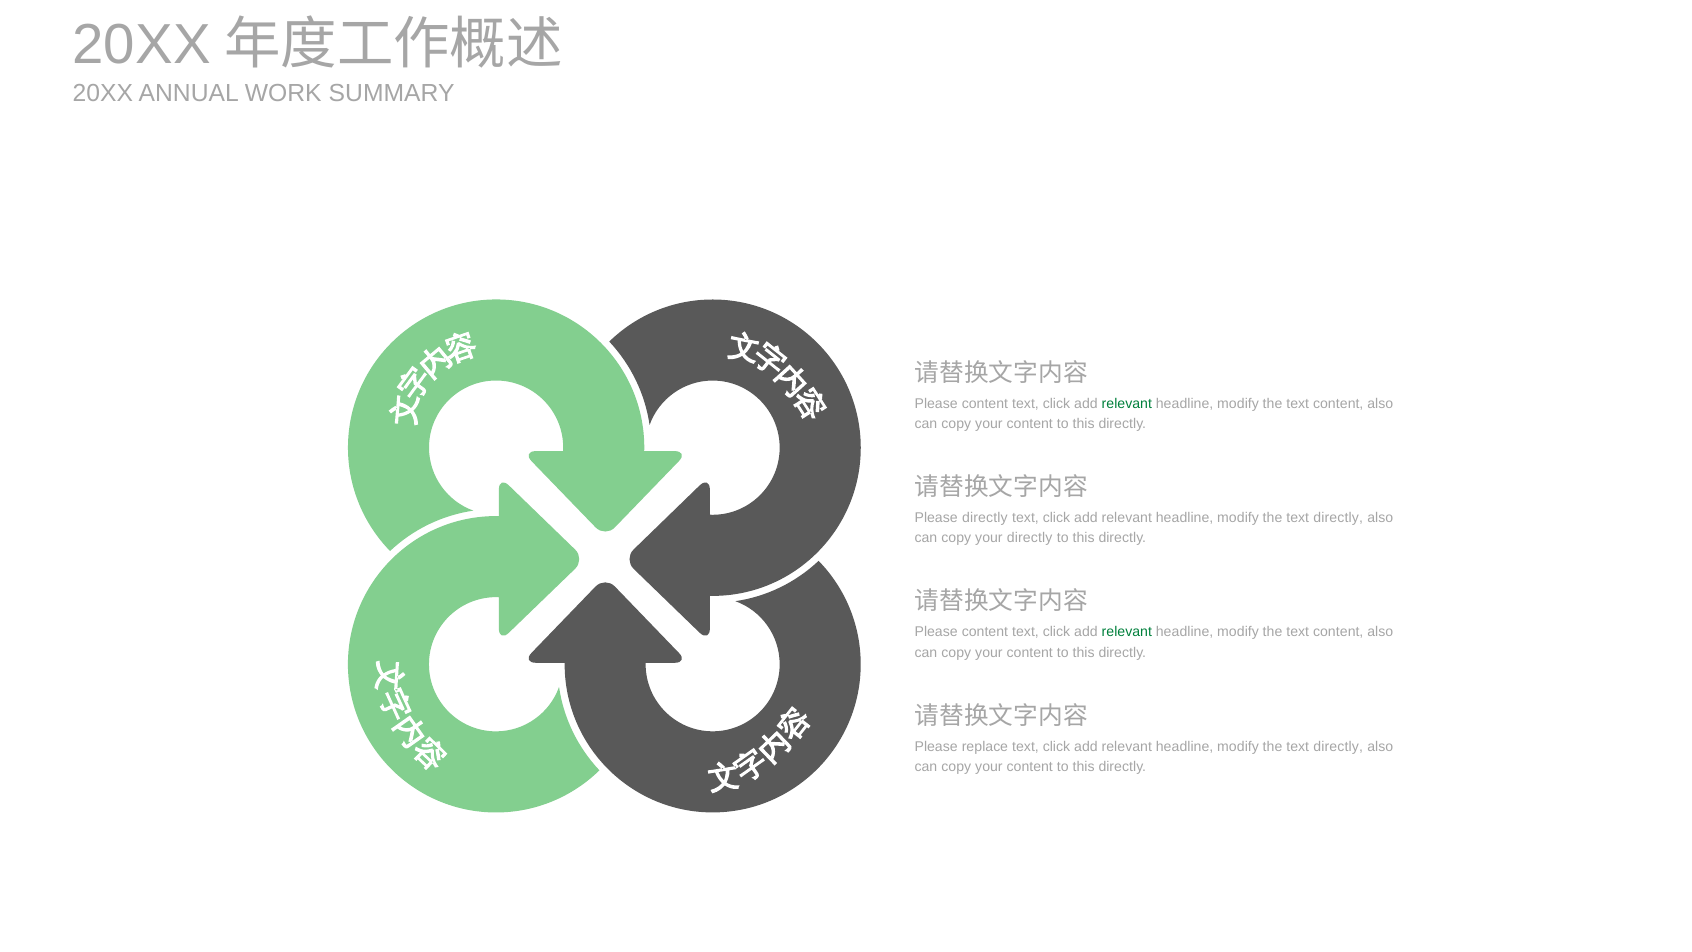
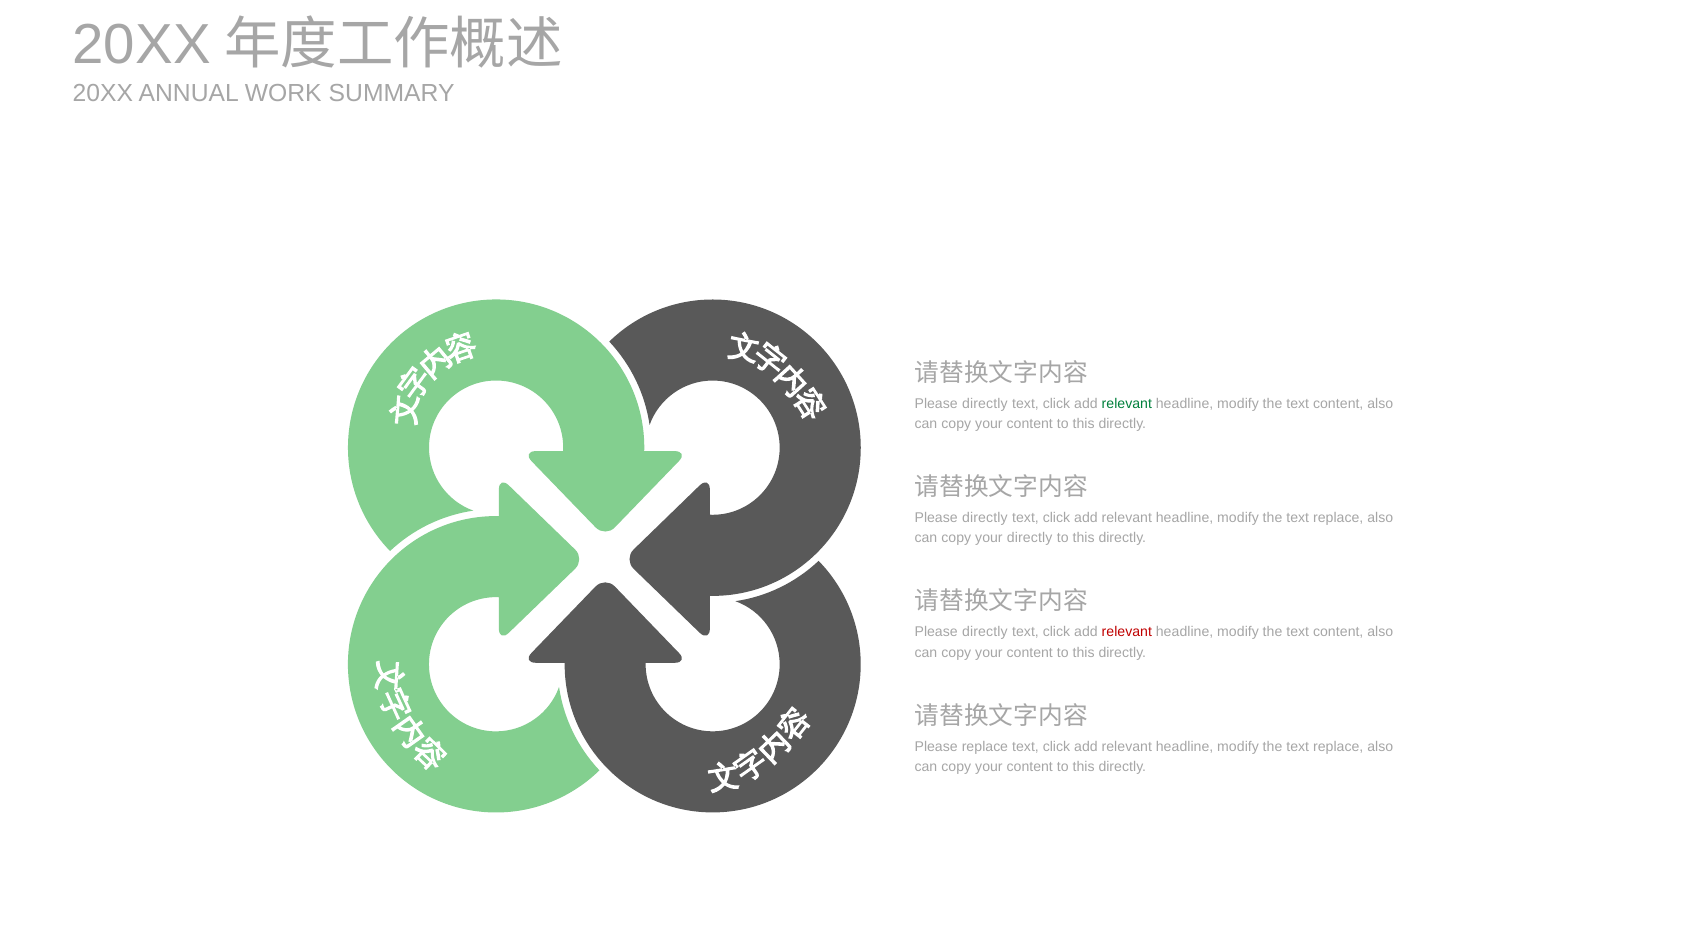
content: content -> directly (985, 404)
directly: directly -> replace (1338, 518)
content: content -> directly (985, 632)
relevant colour: green -> red (1127, 632)
directly: directly -> replace (1338, 746)
